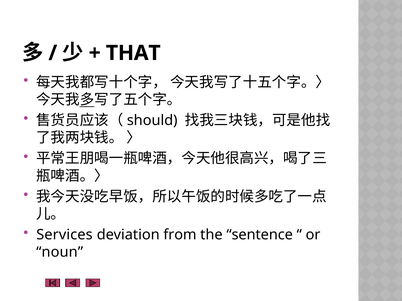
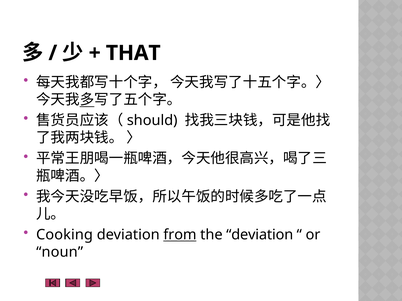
Services: Services -> Cooking (65, 235)
from underline: none -> present (180, 235)
the sentence: sentence -> deviation (260, 235)
